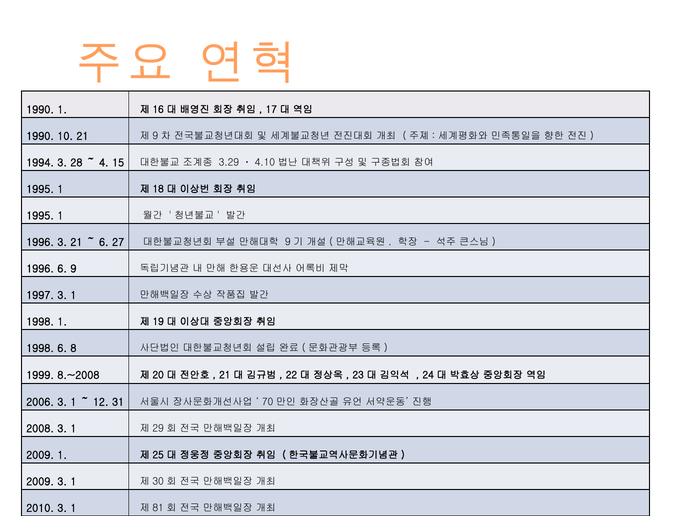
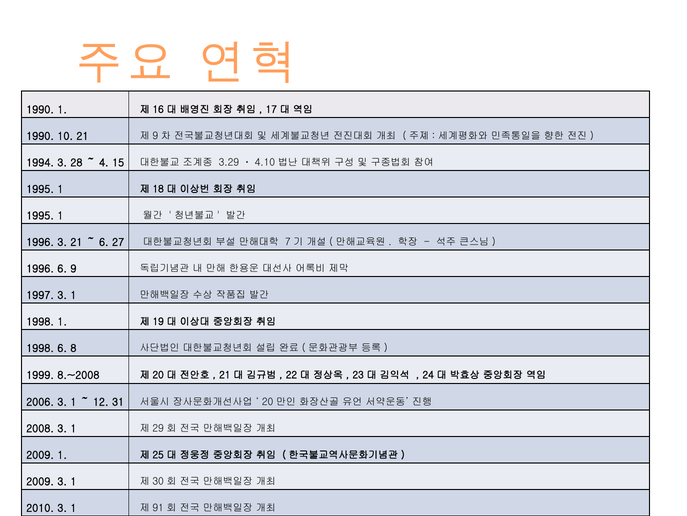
9: 9 -> 7 (288, 242)
70: 70 -> 20 (268, 401)
81: 81 -> 91 (158, 507)
